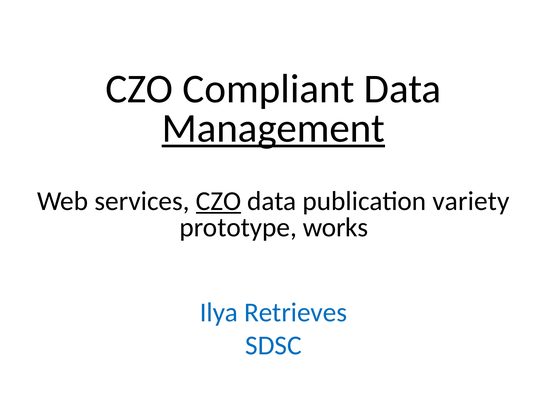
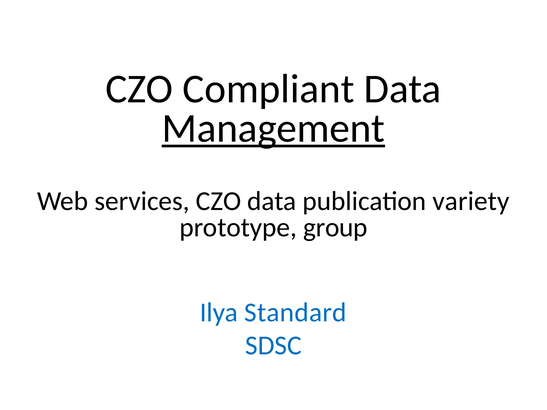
CZO underline: present -> none (219, 201)
works: works -> group (335, 227)
Retrieves: Retrieves -> Standard (295, 313)
